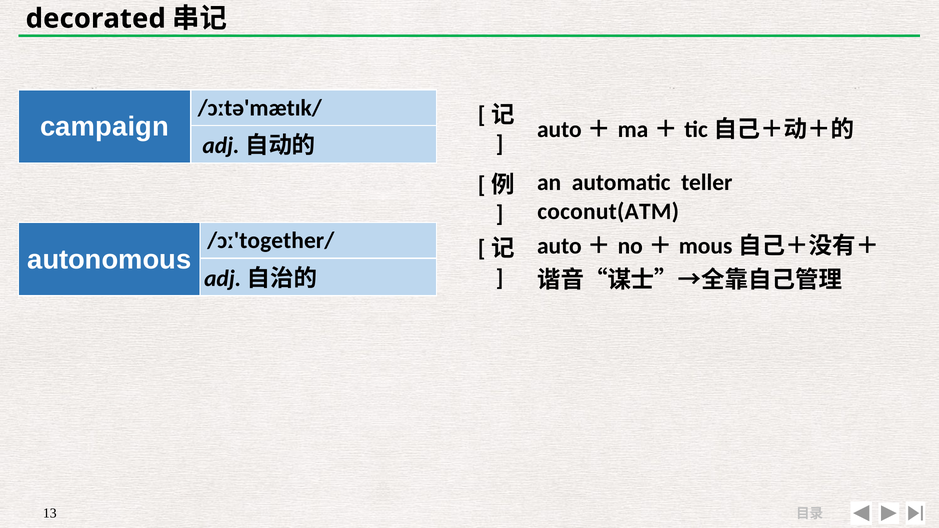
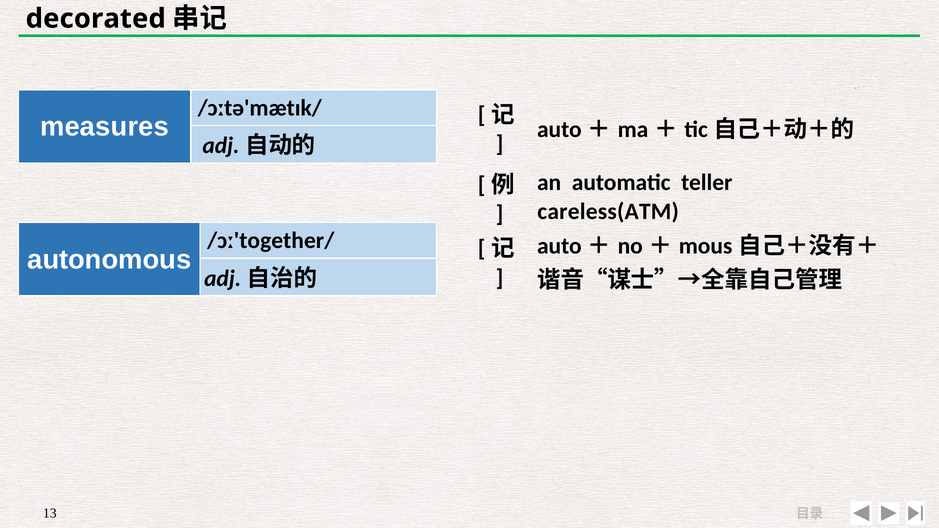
campaign: campaign -> measures (104, 127)
coconut(ATM: coconut(ATM -> careless(ATM (608, 211)
